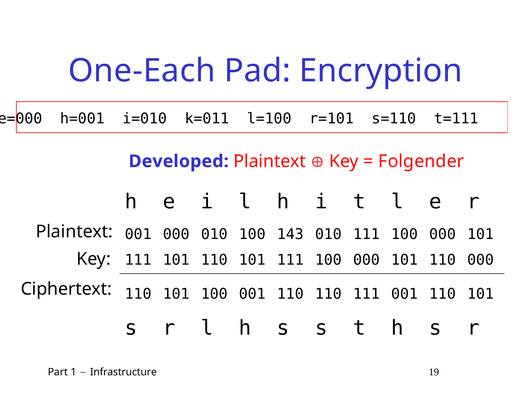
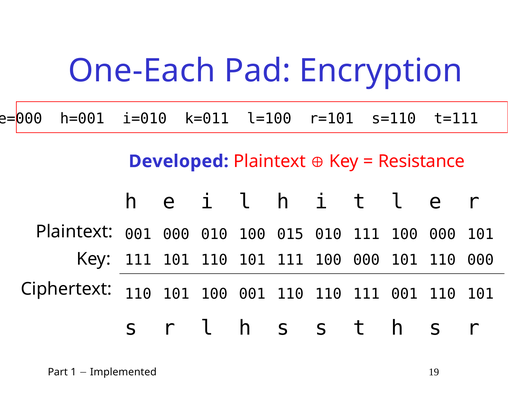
Folgender: Folgender -> Resistance (421, 161)
143: 143 -> 015 (290, 234)
Infrastructure: Infrastructure -> Implemented (123, 372)
